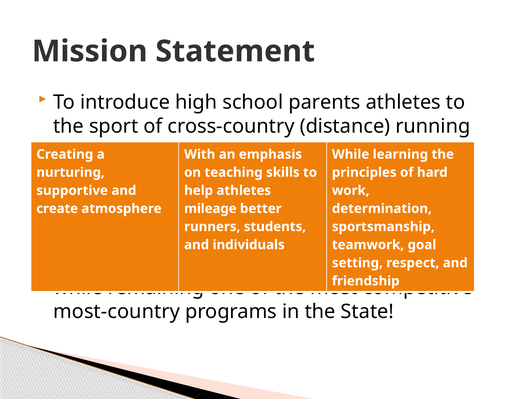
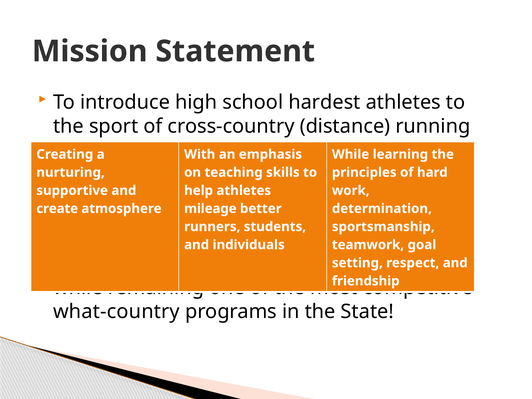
parents: parents -> hardest (324, 102)
most-country: most-country -> what-country (116, 312)
